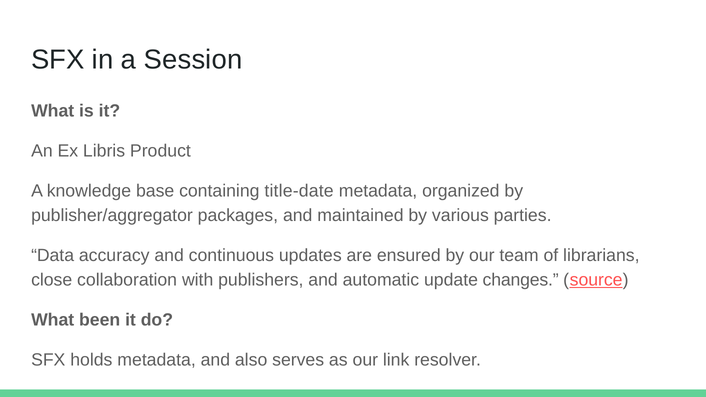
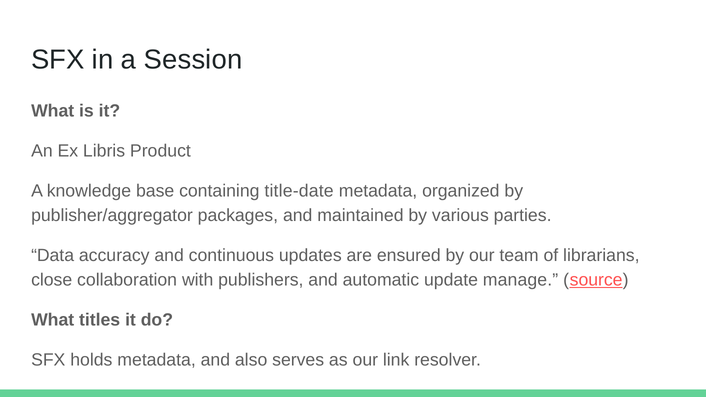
changes: changes -> manage (521, 280)
been: been -> titles (100, 320)
